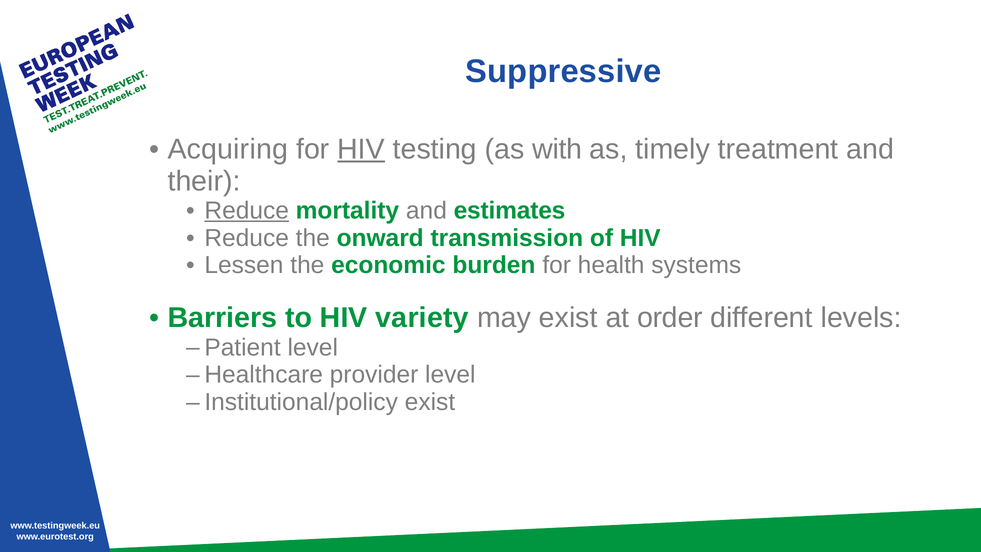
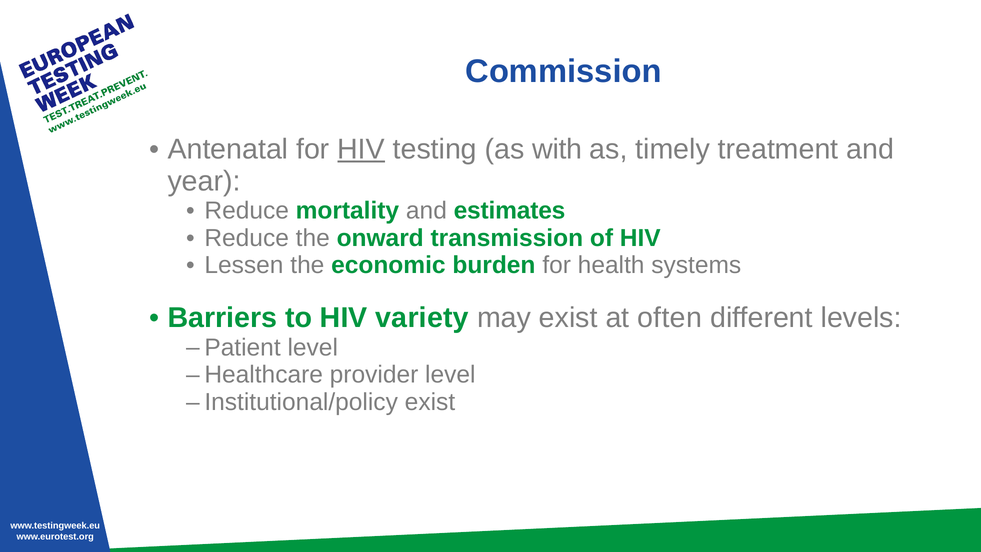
Suppressive: Suppressive -> Commission (563, 71)
Acquiring: Acquiring -> Antenatal (228, 149)
their: their -> year (204, 181)
Reduce underline: present -> none (247, 211)
order: order -> often (670, 318)
